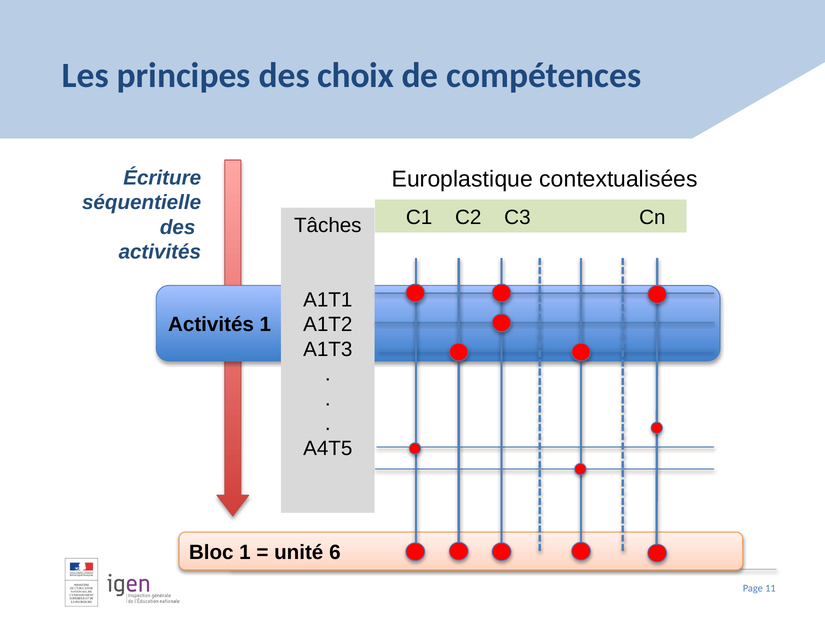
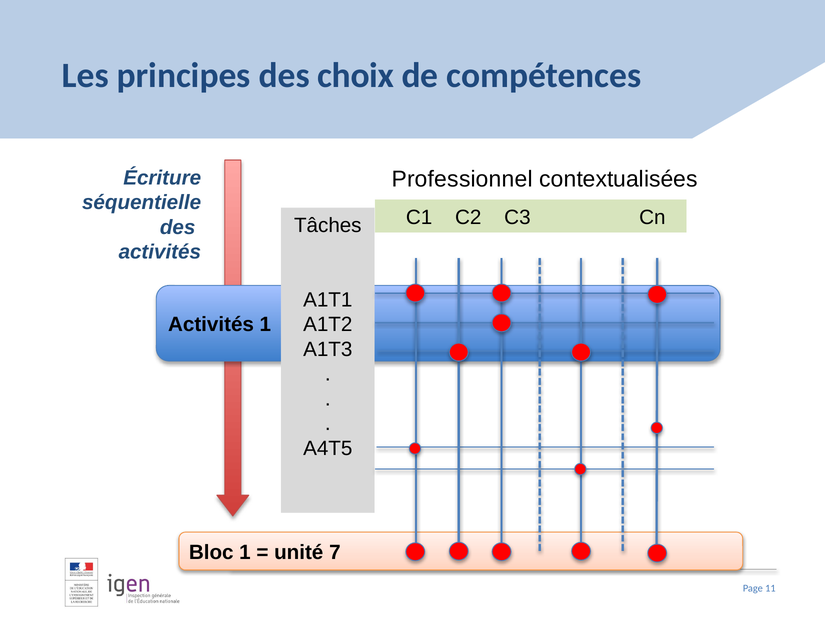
Europlastique: Europlastique -> Professionnel (462, 179)
6: 6 -> 7 (335, 552)
